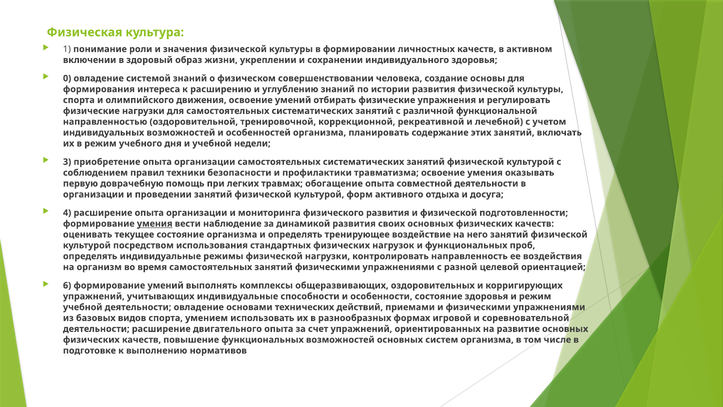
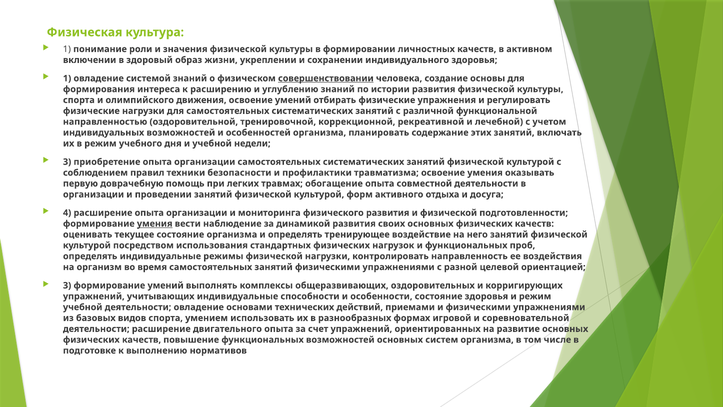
0: 0 -> 1 (67, 78)
совершенствовании underline: none -> present (326, 78)
6: 6 -> 3 (67, 285)
